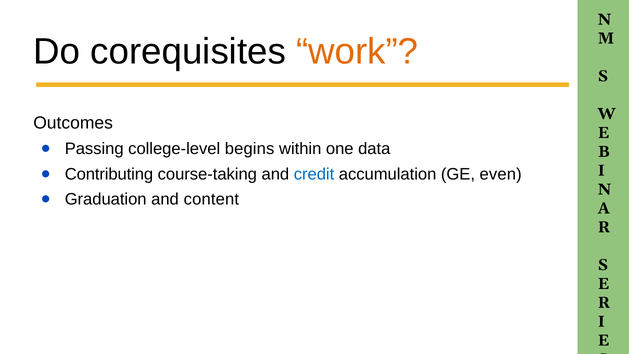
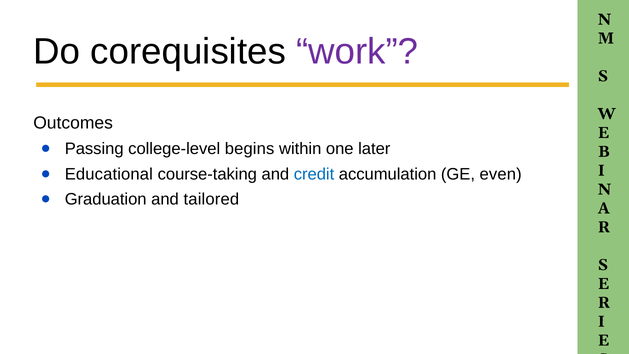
work colour: orange -> purple (357, 52)
data: data -> later (374, 149)
Contributing: Contributing -> Educational (109, 174)
content: content -> tailored (211, 199)
